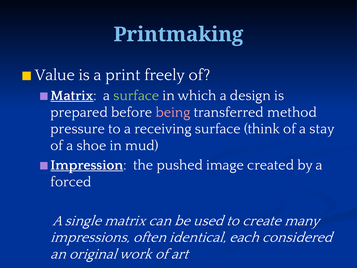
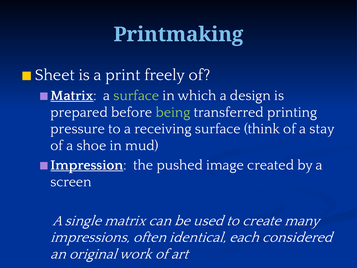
Value: Value -> Sheet (55, 75)
being colour: pink -> light green (173, 112)
method: method -> printing (292, 112)
forced: forced -> screen (71, 182)
